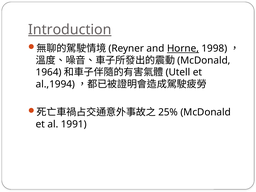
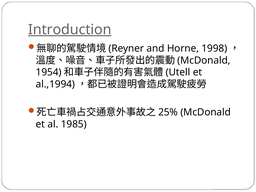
Horne underline: present -> none (183, 48)
1964: 1964 -> 1954 (49, 72)
1991: 1991 -> 1985 (74, 124)
